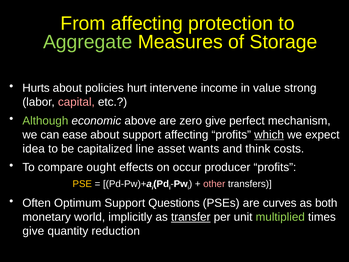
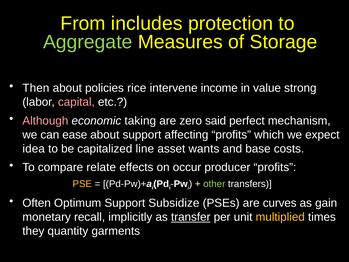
From affecting: affecting -> includes (147, 23)
Hurts: Hurts -> Then (36, 88)
hurt: hurt -> rice (137, 88)
Although colour: light green -> pink (45, 121)
above: above -> taking (140, 121)
zero give: give -> said (216, 121)
which underline: present -> none (269, 135)
think: think -> base (258, 149)
ought: ought -> relate (101, 167)
other colour: pink -> light green (214, 184)
Questions: Questions -> Subsidize (174, 203)
both: both -> gain (326, 203)
world: world -> recall (90, 217)
multiplied colour: light green -> yellow (280, 217)
give: give -> they (33, 231)
reduction: reduction -> garments (116, 231)
